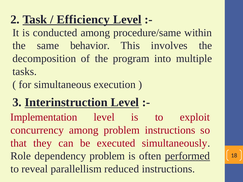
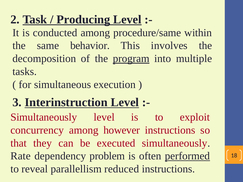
Efficiency: Efficiency -> Producing (83, 19)
program underline: none -> present (131, 59)
Implementation: Implementation -> Simultaneously (44, 117)
among problem: problem -> however (122, 130)
Role: Role -> Rate (21, 156)
